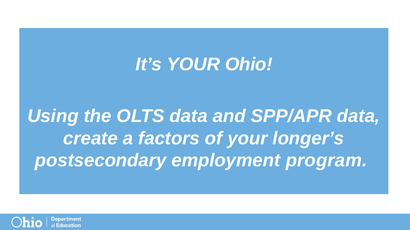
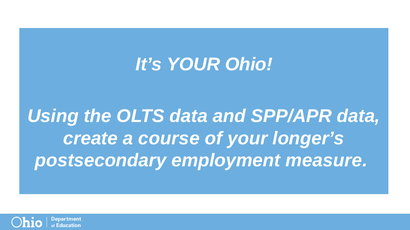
factors: factors -> course (169, 139)
program: program -> measure (326, 161)
